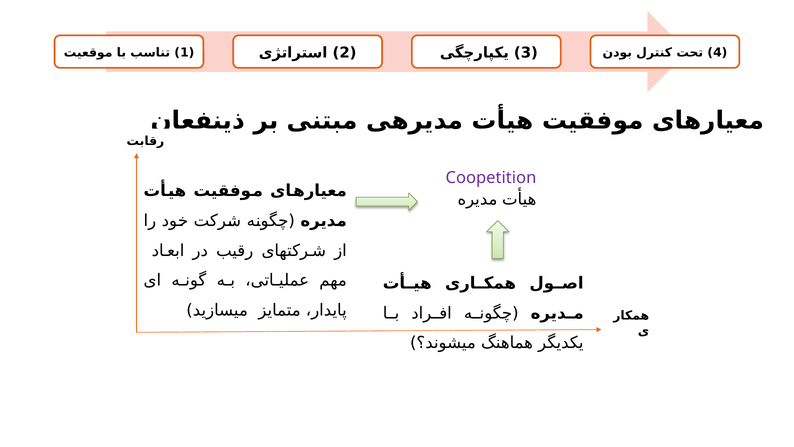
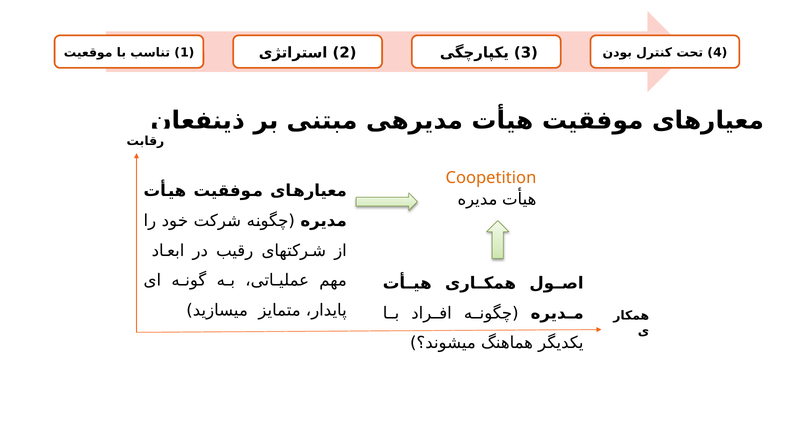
Coopetition colour: purple -> orange (491, 178)
